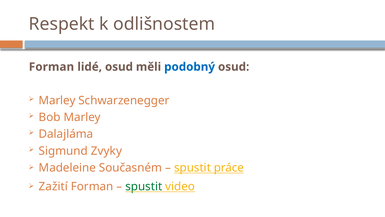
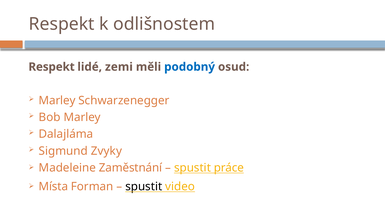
Forman: Forman -> Respekt (52, 67)
lidé osud: osud -> zemi (119, 67)
Současném: Současném -> Zaměstnání (130, 167)
Zažití: Zažití -> Místa (53, 186)
spustit colour: green -> black (144, 186)
